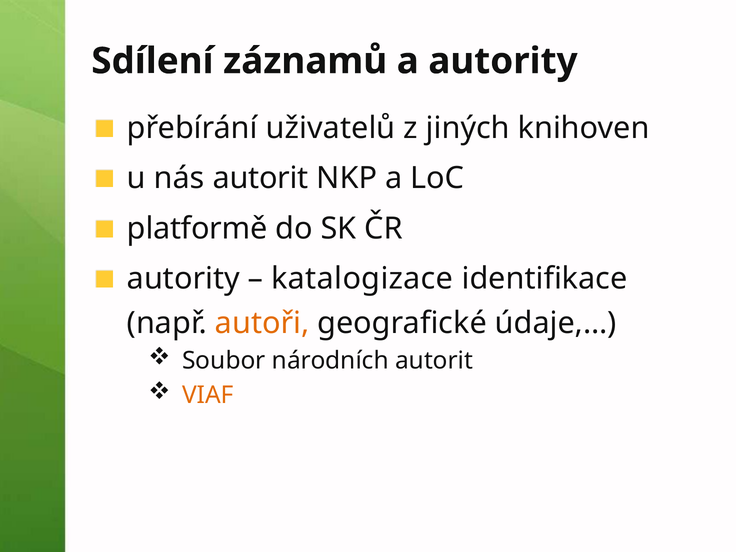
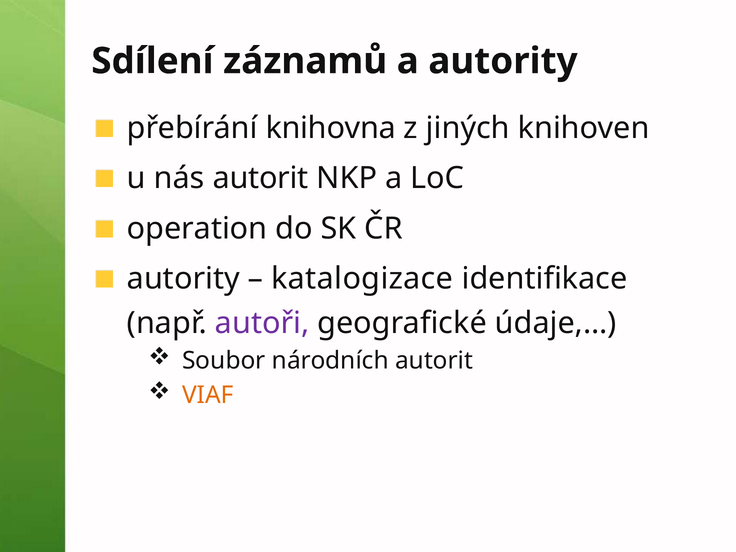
uživatelů: uživatelů -> knihovna (331, 128)
platformě: platformě -> operation (197, 229)
autoři colour: orange -> purple (262, 323)
